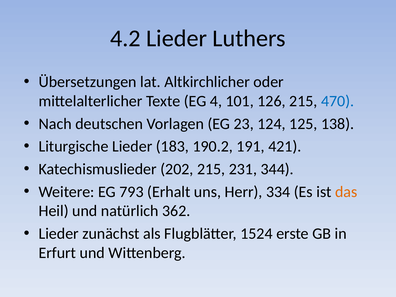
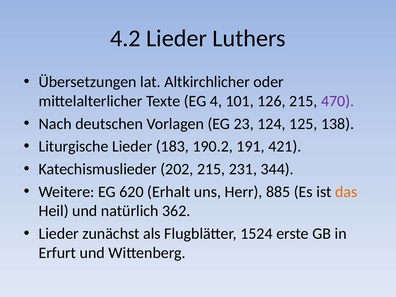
470 colour: blue -> purple (338, 101)
793: 793 -> 620 (131, 192)
334: 334 -> 885 (278, 192)
